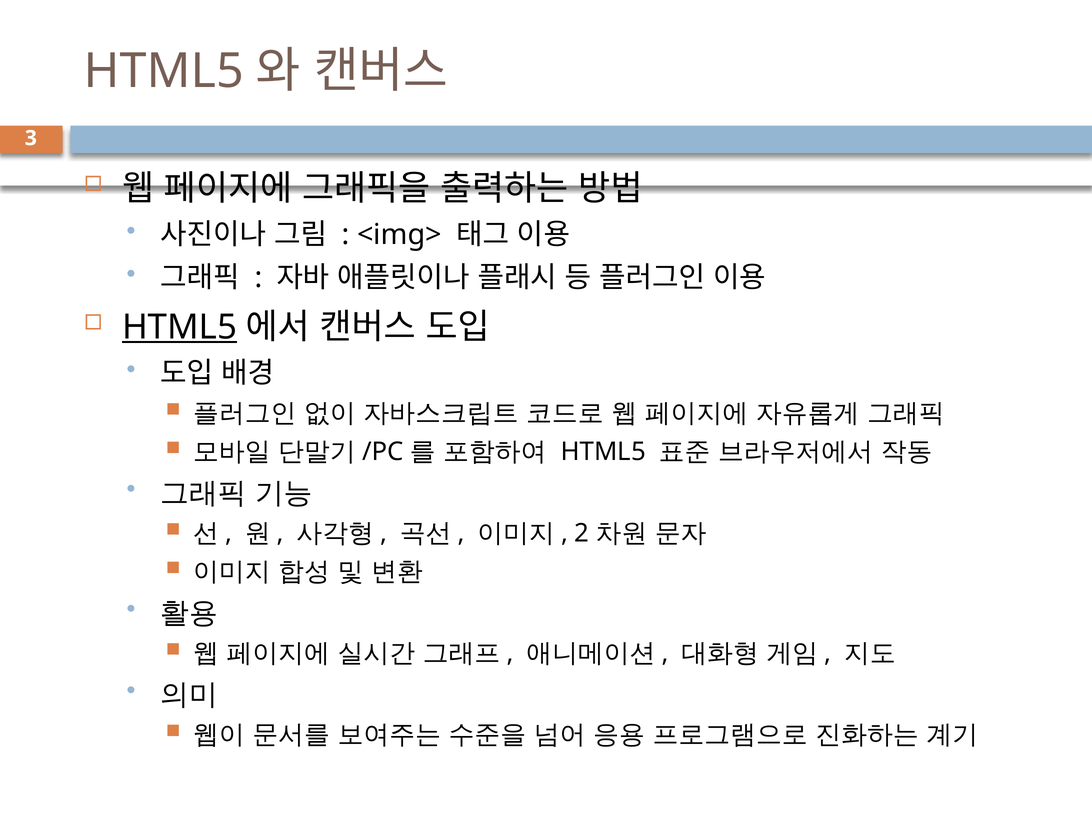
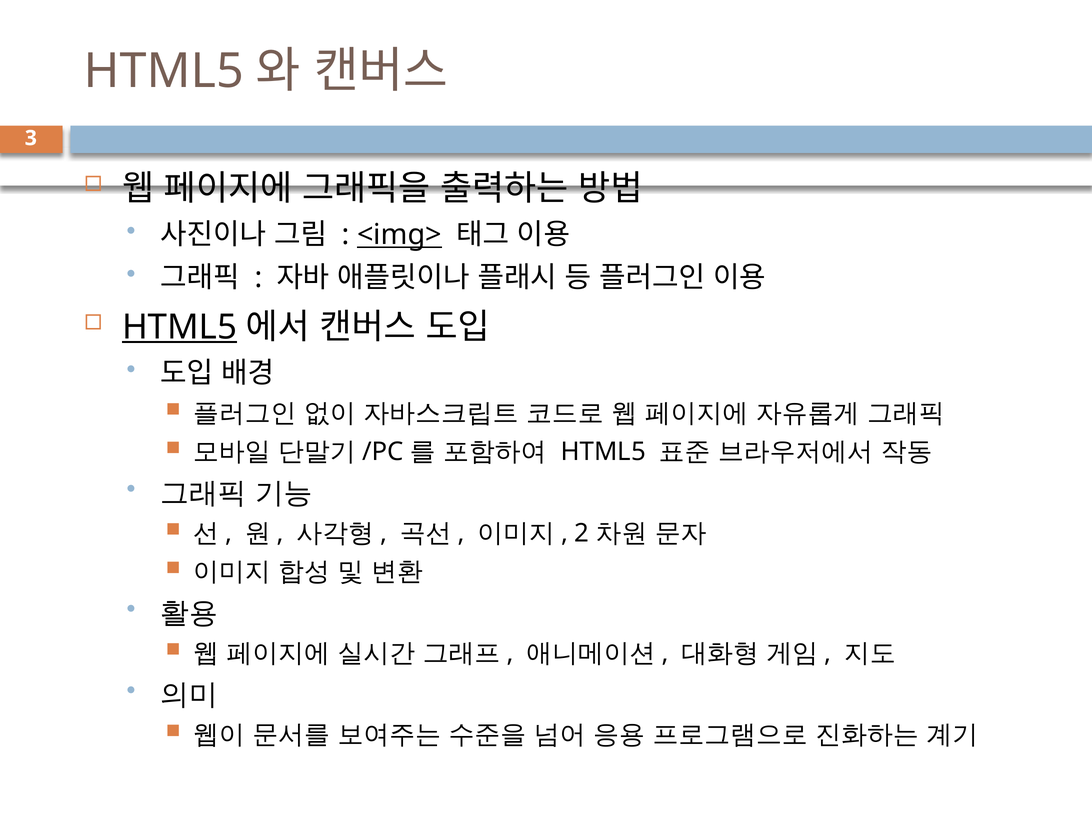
<img> underline: none -> present (399, 235)
